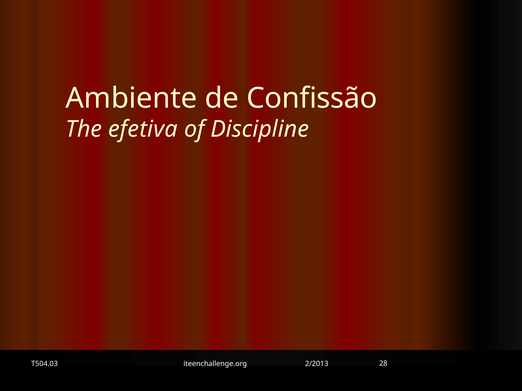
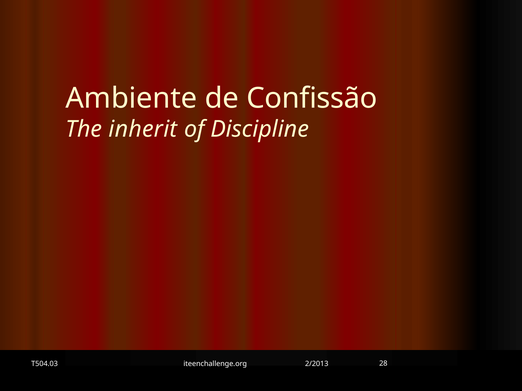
efetiva: efetiva -> inherit (143, 129)
